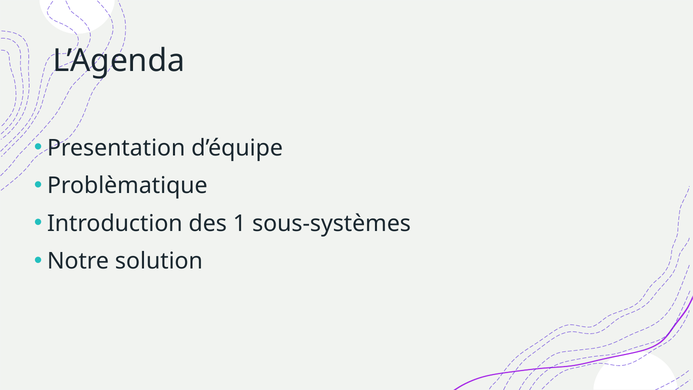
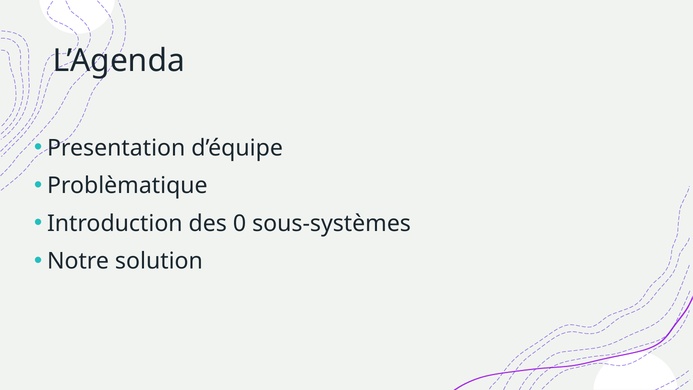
1: 1 -> 0 (240, 223)
